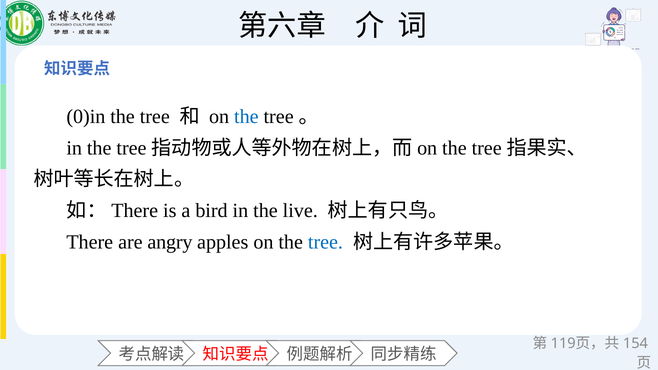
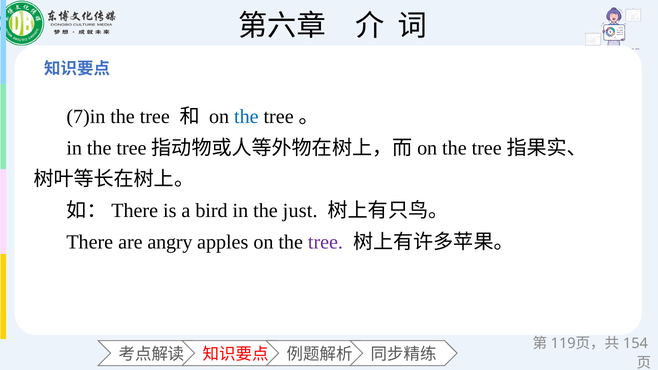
0)in: 0)in -> 7)in (86, 117)
live: live -> just (300, 211)
tree colour: blue -> purple (325, 242)
